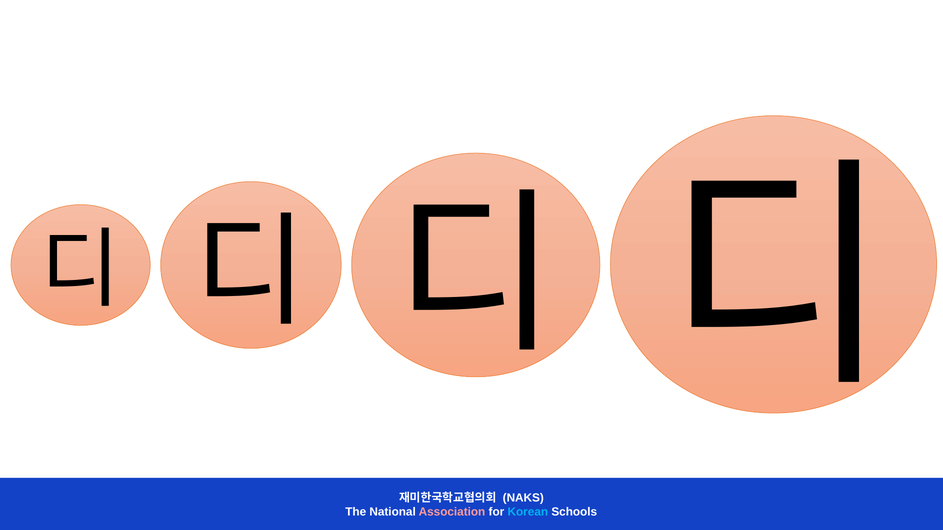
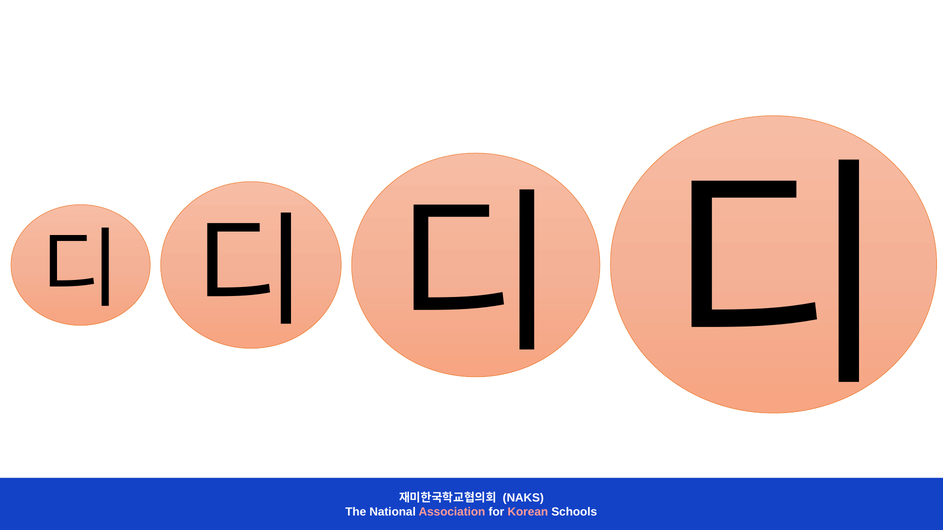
Korean colour: light blue -> pink (528, 512)
